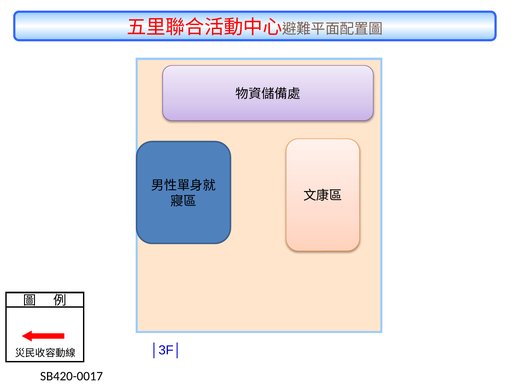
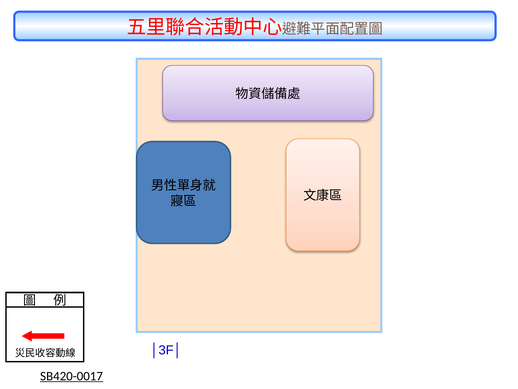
SB420-0017 underline: none -> present (72, 376)
